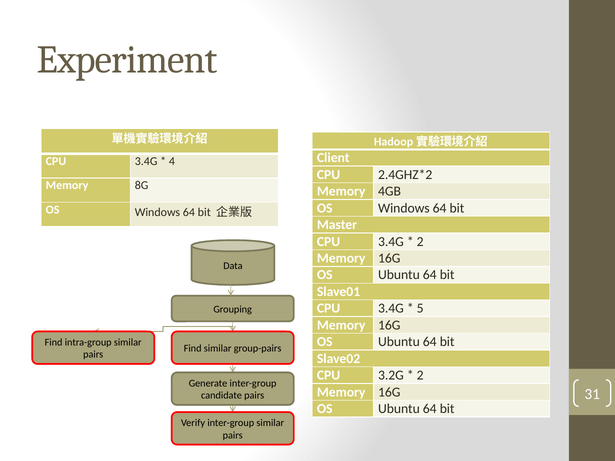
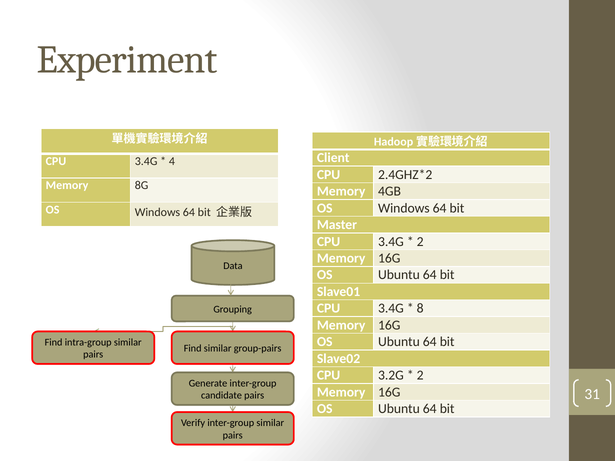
5: 5 -> 8 (420, 309)
